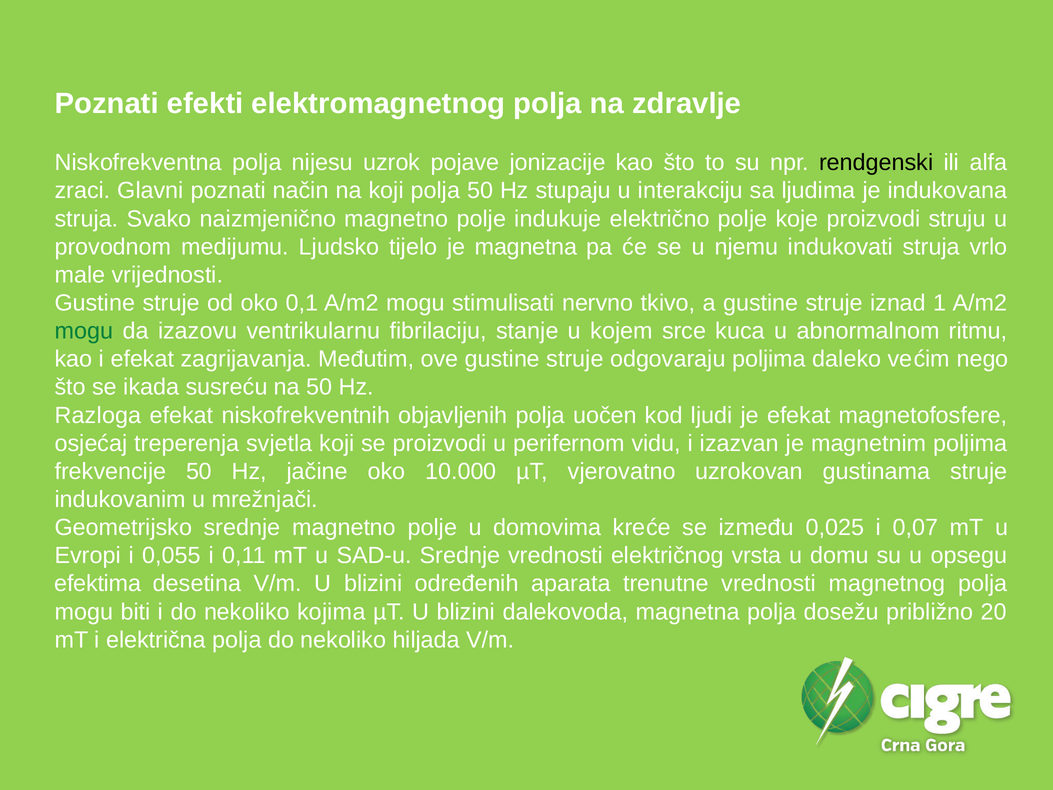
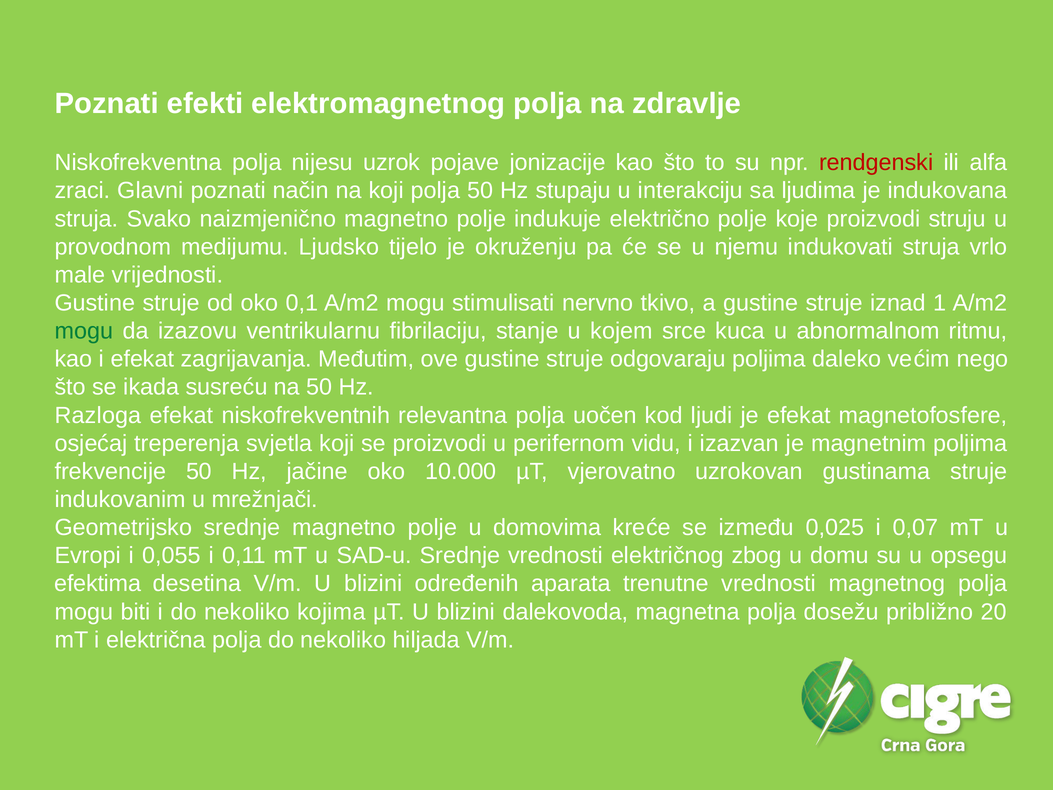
rendgenski colour: black -> red (876, 163)
je magnetna: magnetna -> okruženju (526, 247)
objavljenih: objavljenih -> relevantna (453, 415)
vrsta: vrsta -> zbog (757, 556)
